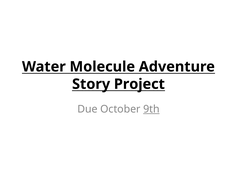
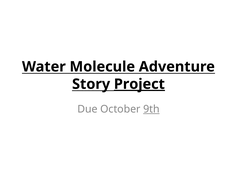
Project underline: none -> present (139, 84)
